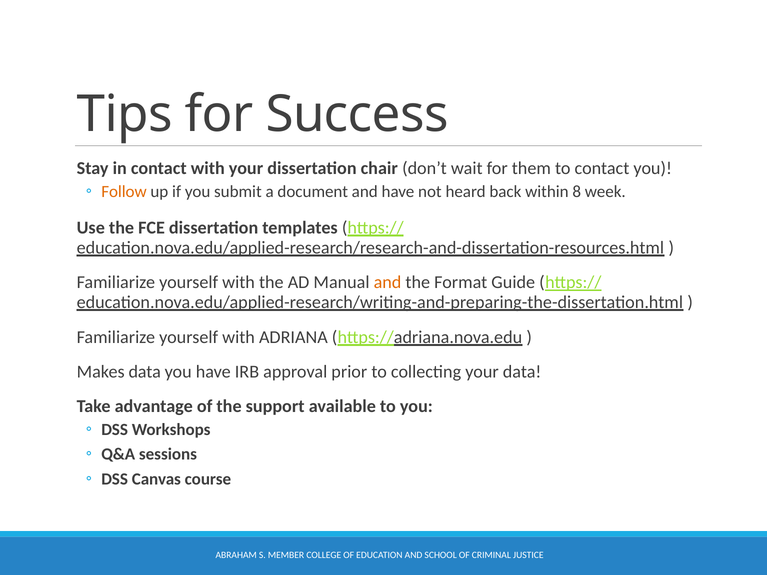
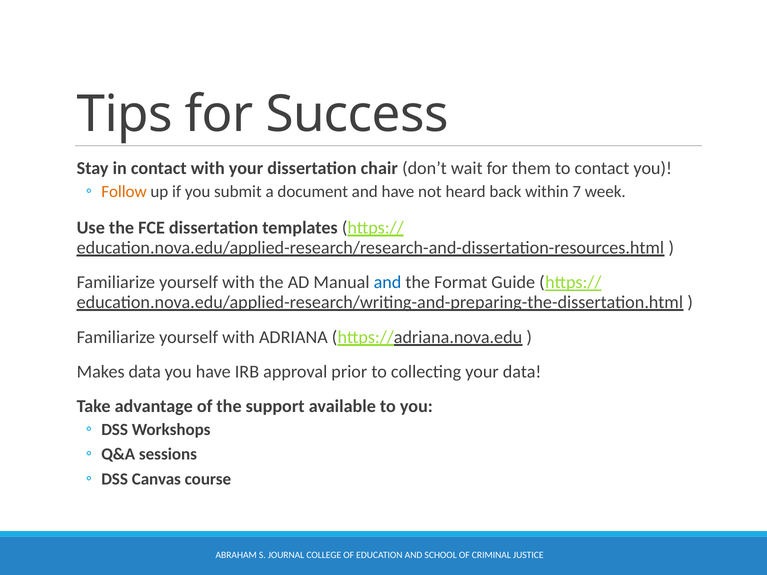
8: 8 -> 7 (577, 192)
and colour: orange -> blue (388, 283)
MEMBER: MEMBER -> JOURNAL (286, 556)
